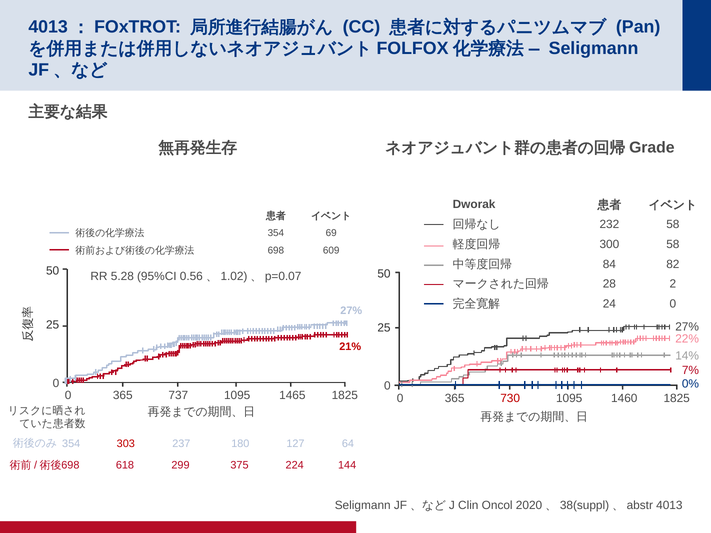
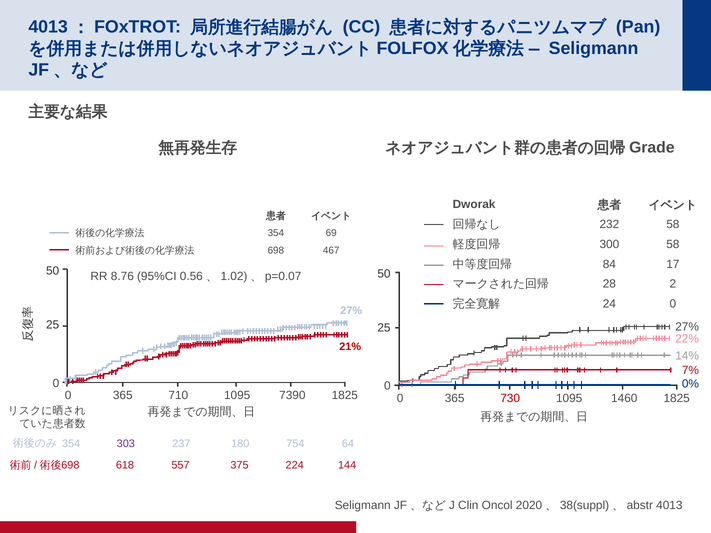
609: 609 -> 467 (331, 251)
82: 82 -> 17 (673, 264)
5.28: 5.28 -> 8.76 (122, 276)
737: 737 -> 710 (178, 396)
1465: 1465 -> 7390 (292, 396)
303 colour: red -> purple (126, 444)
127: 127 -> 754 (295, 444)
299: 299 -> 557 (181, 466)
